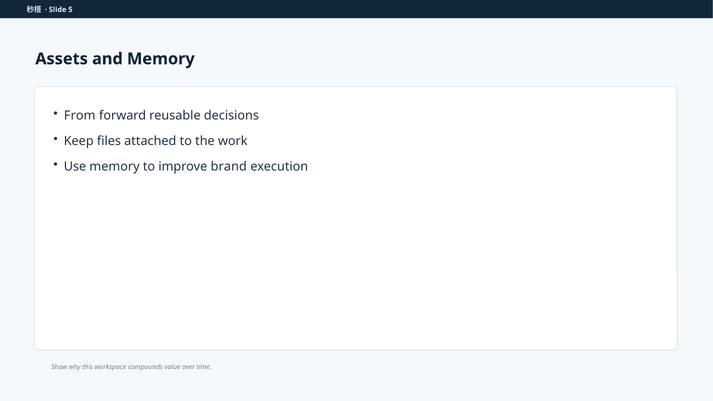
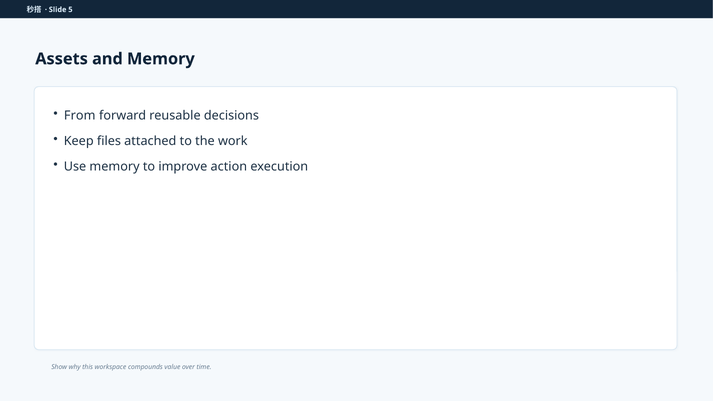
brand: brand -> action (229, 167)
